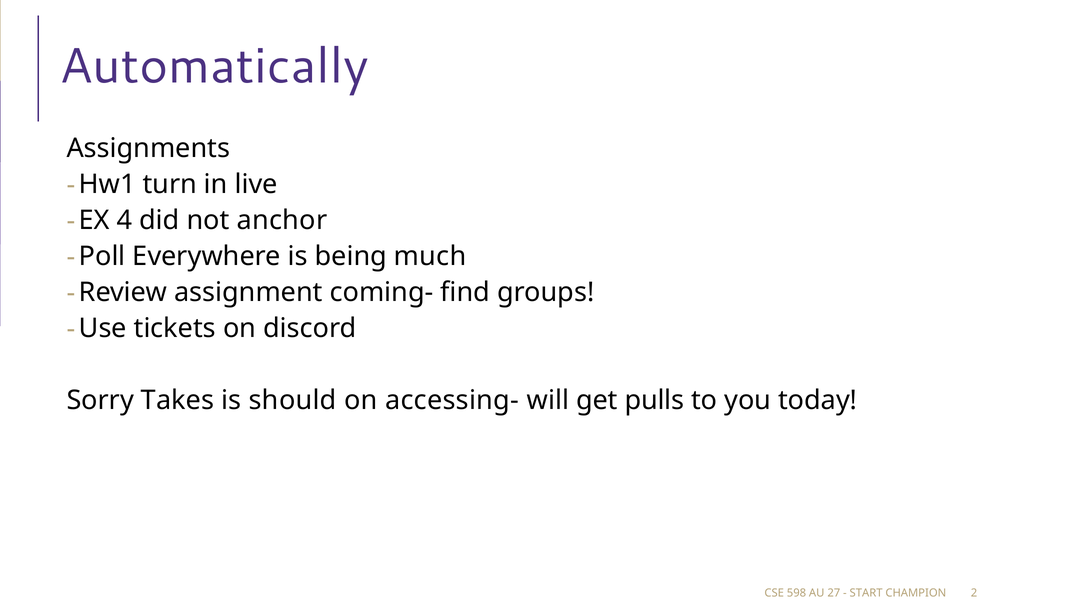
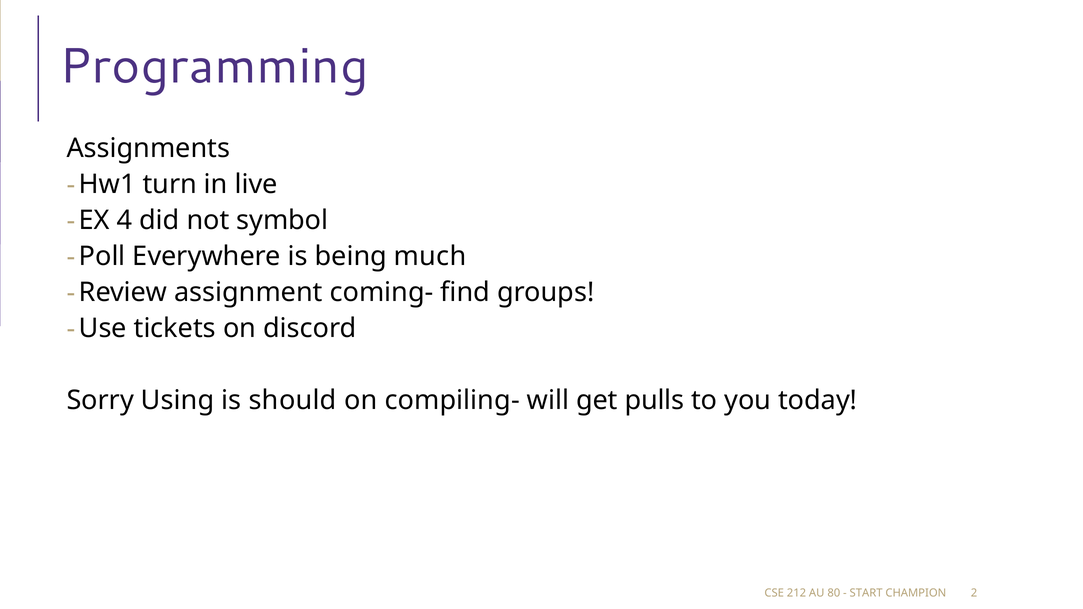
Automatically: Automatically -> Programming (214, 66)
anchor: anchor -> symbol (282, 221)
Takes: Takes -> Using (178, 401)
accessing-: accessing- -> compiling- (452, 401)
598: 598 -> 212 (796, 593)
27: 27 -> 80 (834, 593)
